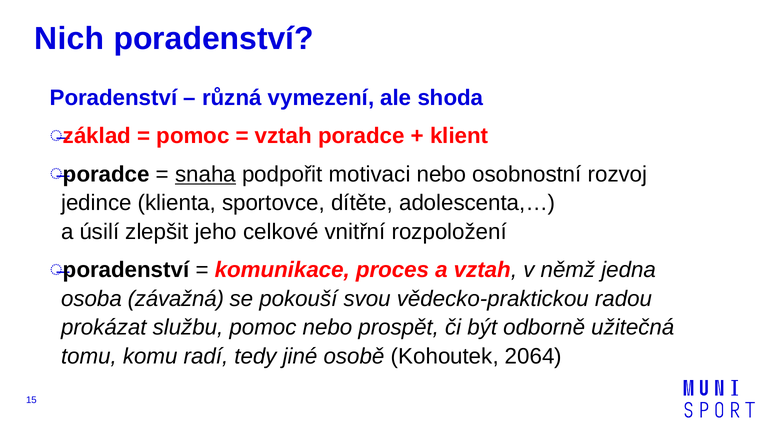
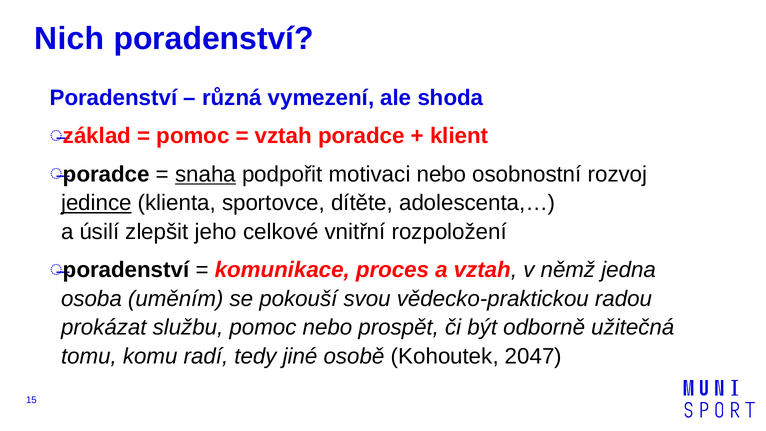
jedince underline: none -> present (96, 203)
závažná: závažná -> uměním (176, 299)
2064: 2064 -> 2047 (533, 356)
